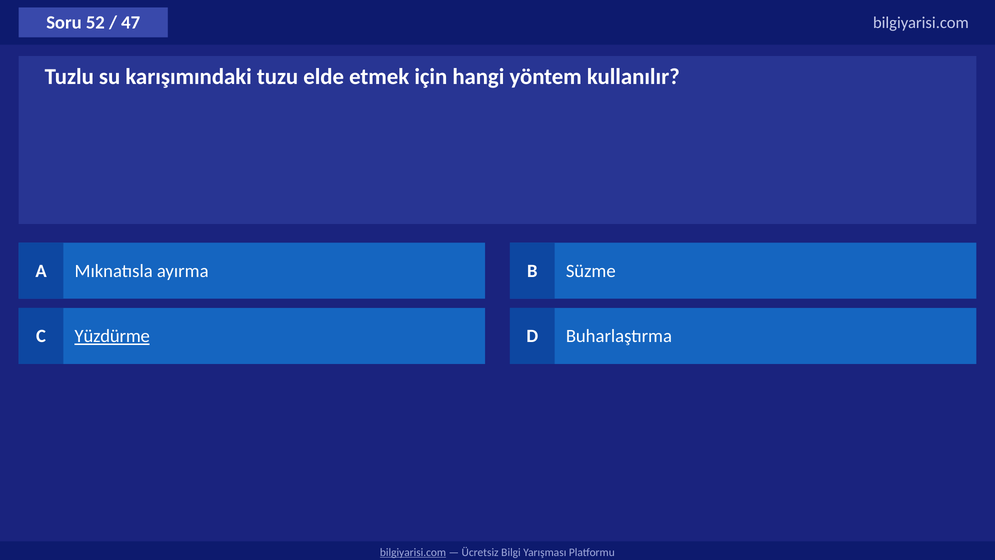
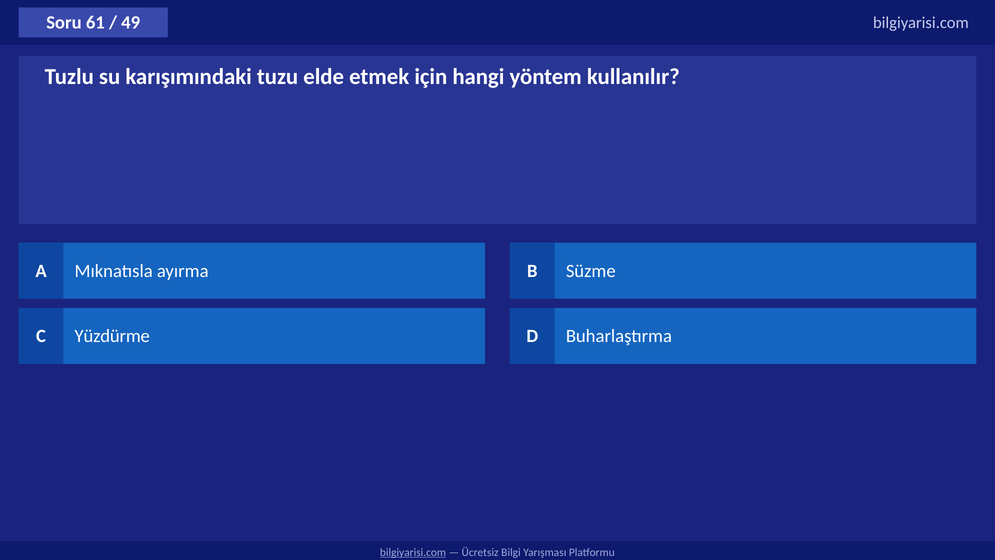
52: 52 -> 61 (95, 23)
47: 47 -> 49 (131, 23)
Yüzdürme underline: present -> none (112, 336)
